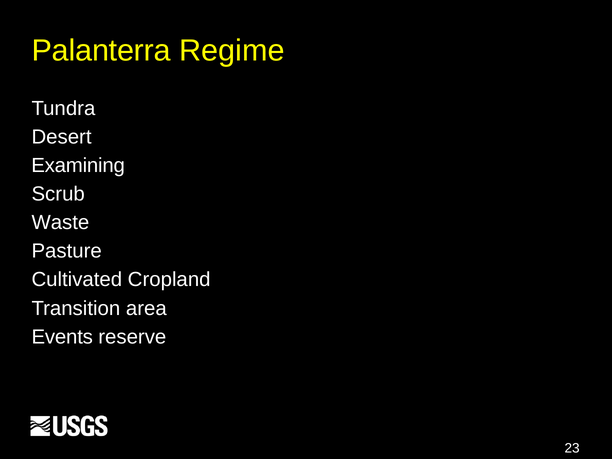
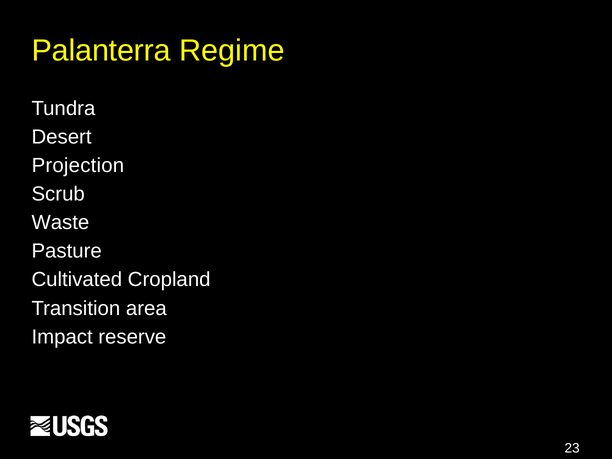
Examining: Examining -> Projection (78, 166)
Events: Events -> Impact (62, 337)
